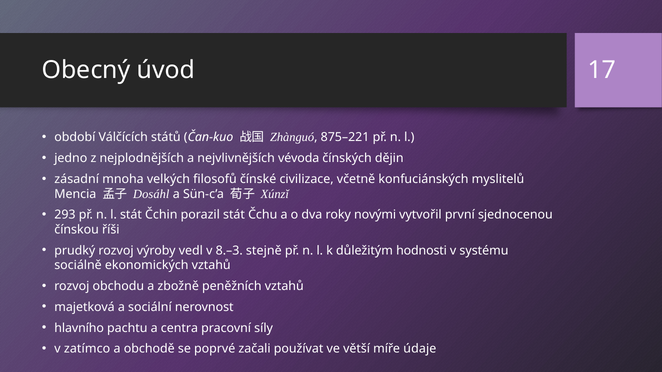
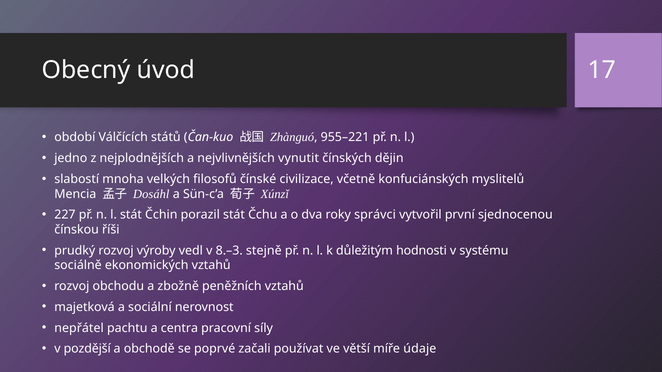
875–221: 875–221 -> 955–221 (345, 138)
vévoda: vévoda -> vynutit (299, 158)
zásadní: zásadní -> slabostí (77, 179)
293: 293 -> 227 (65, 215)
novými: novými -> správci (375, 215)
hlavního: hlavního -> nepřátel (79, 328)
zatímco: zatímco -> pozdější (87, 349)
